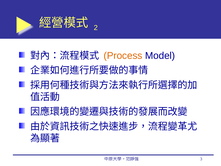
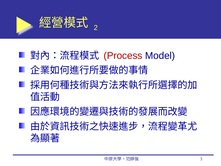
Process colour: orange -> red (123, 56)
